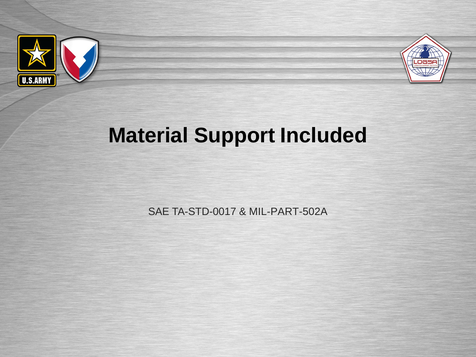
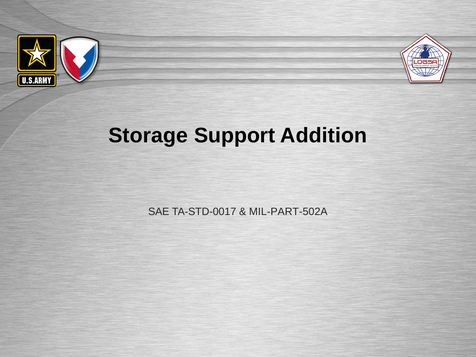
Material: Material -> Storage (148, 136)
Included: Included -> Addition (324, 136)
